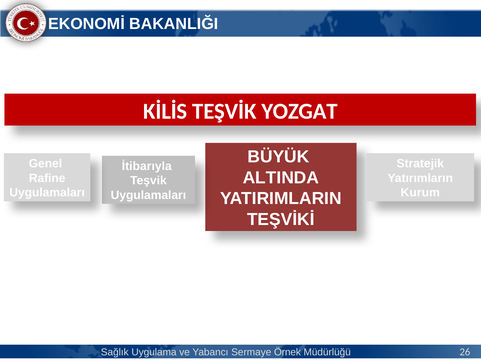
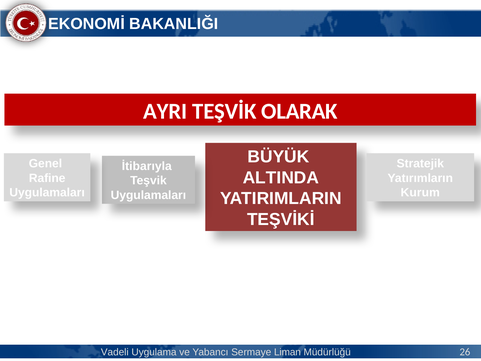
KİLİS: KİLİS -> AYRI (165, 111)
YOZGAT: YOZGAT -> OLARAK (299, 111)
Sağlık: Sağlık -> Vadeli (115, 352)
Örnek: Örnek -> Liman (287, 352)
